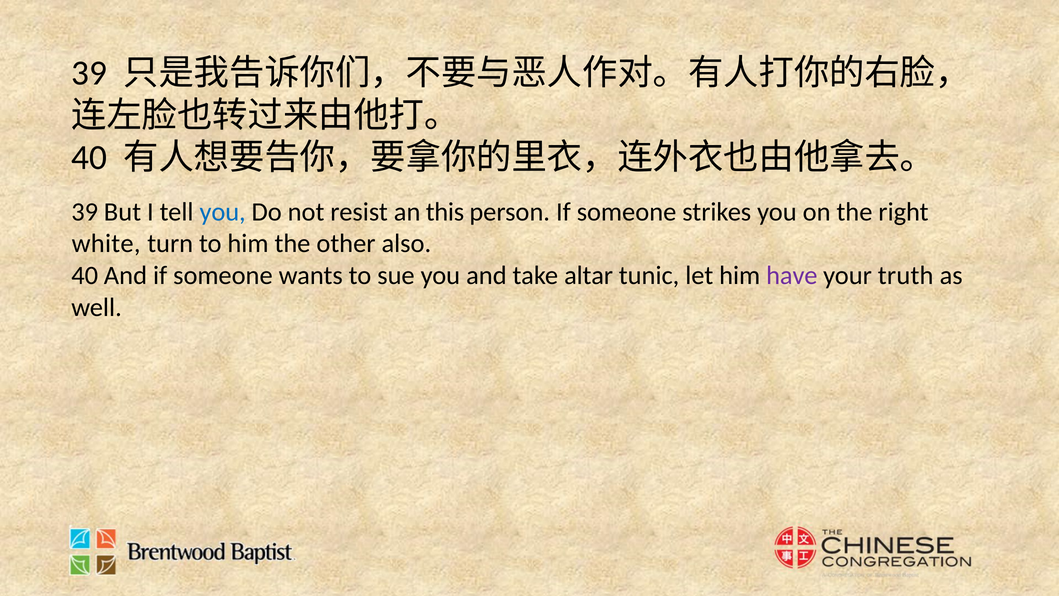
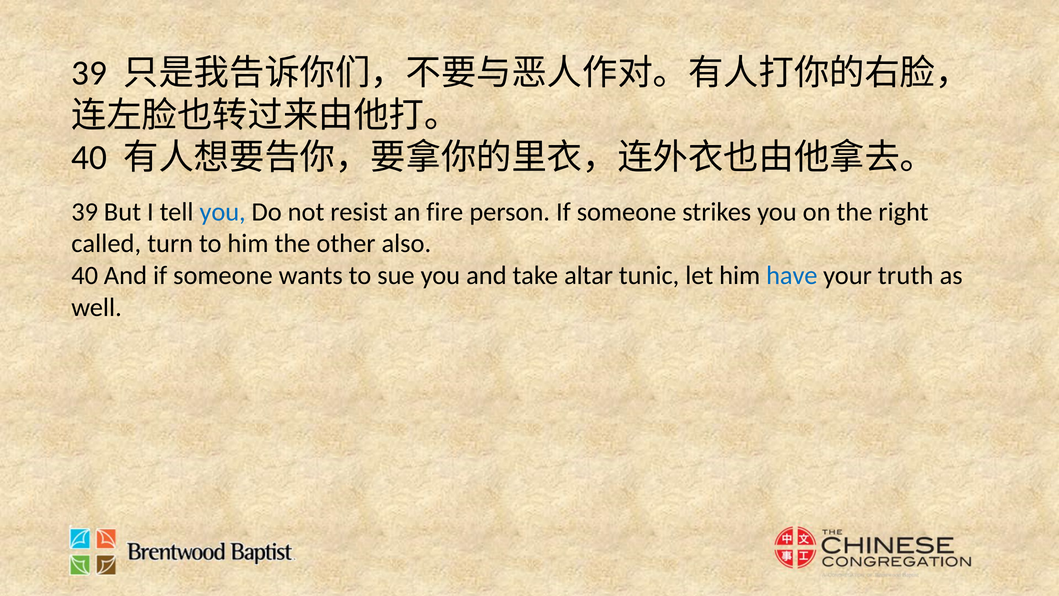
this: this -> fire (445, 212)
white: white -> called (106, 244)
have colour: purple -> blue (792, 275)
